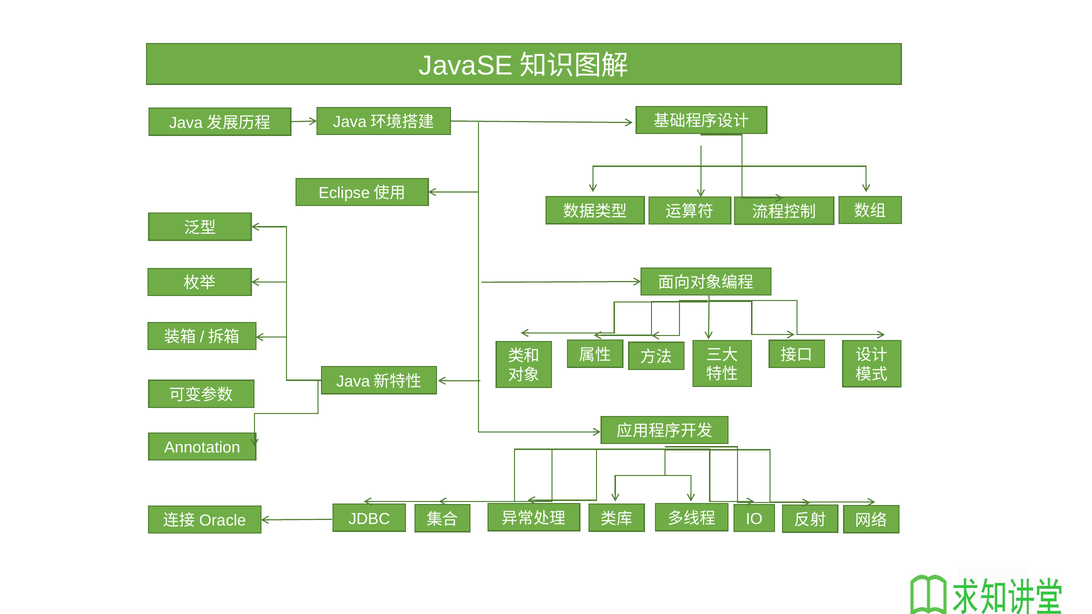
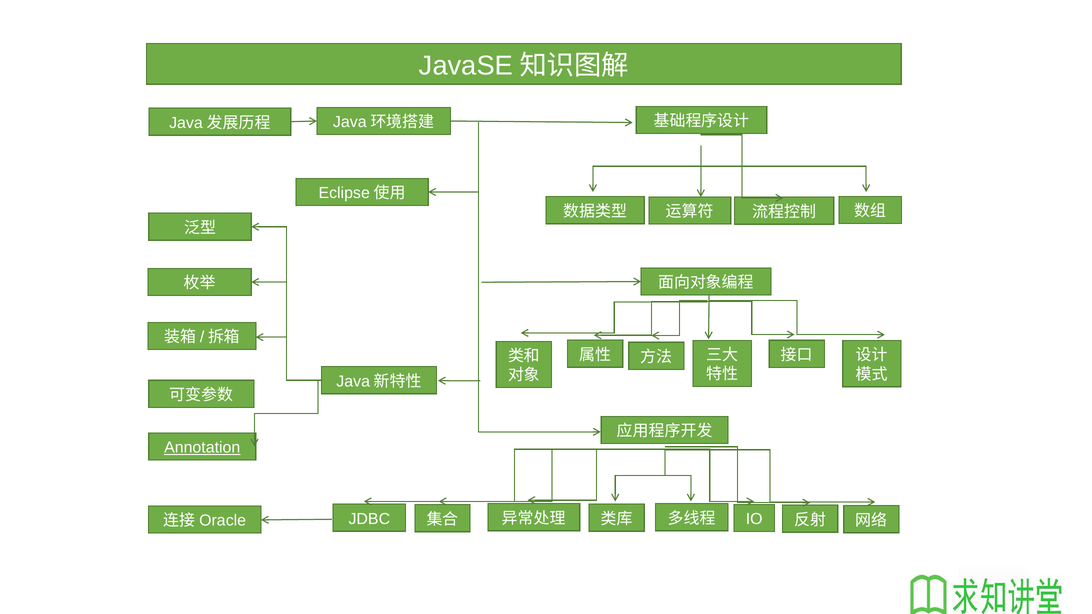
Annotation underline: none -> present (202, 448)
